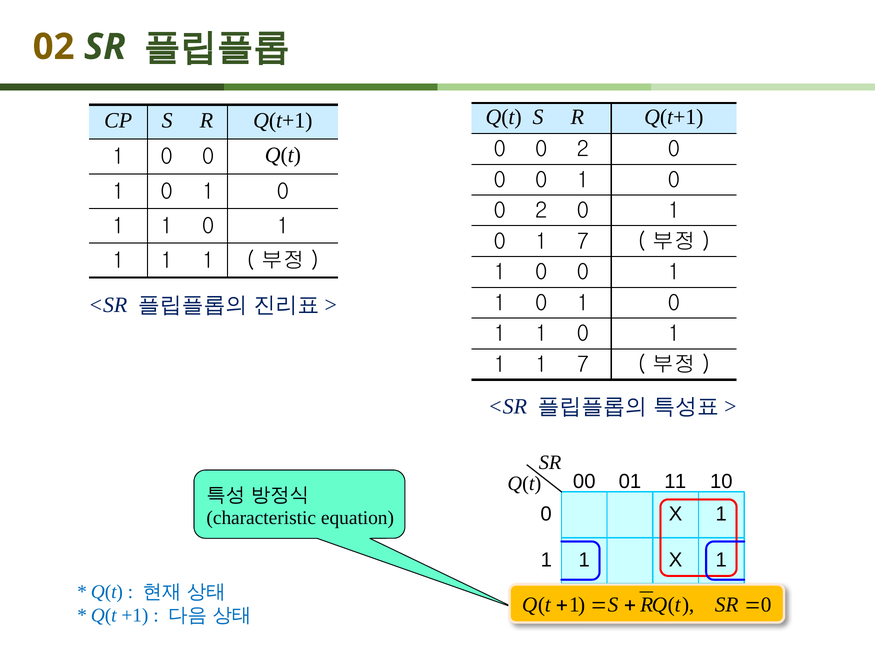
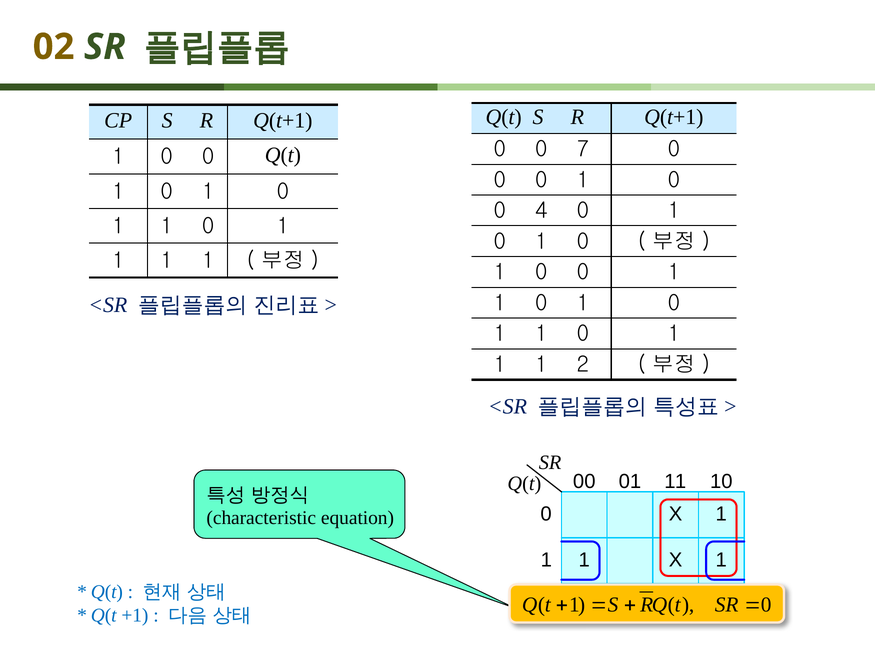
2: 2 -> 7 (583, 149)
2: 2 -> 4 (541, 210)
7: 7 -> 0 (583, 241)
1 1 7: 7 -> 2 (583, 364)
